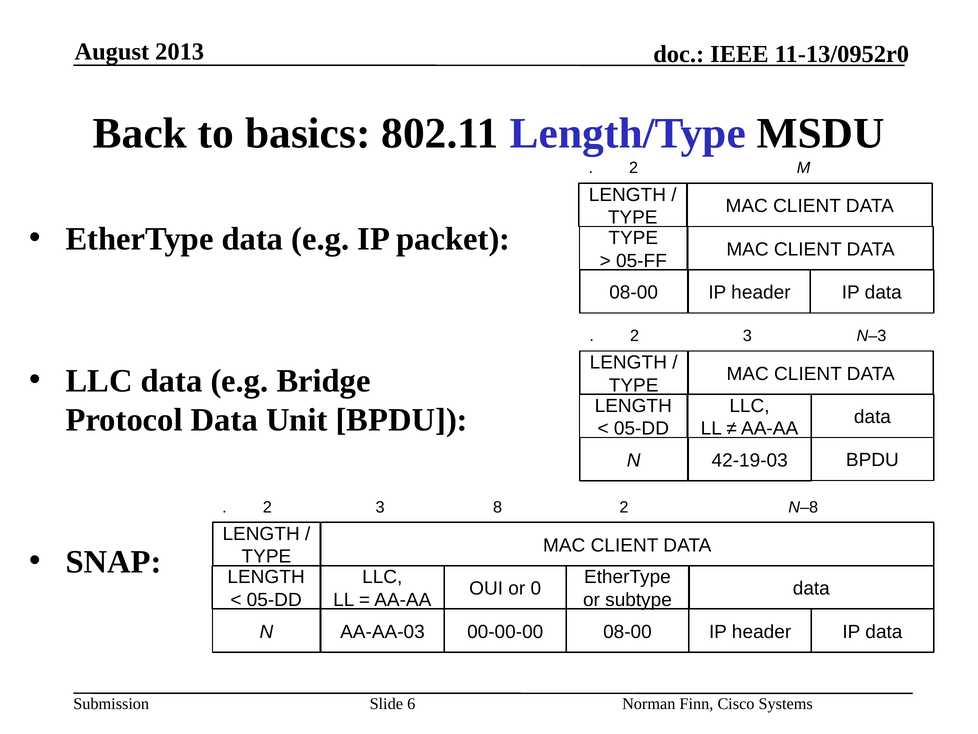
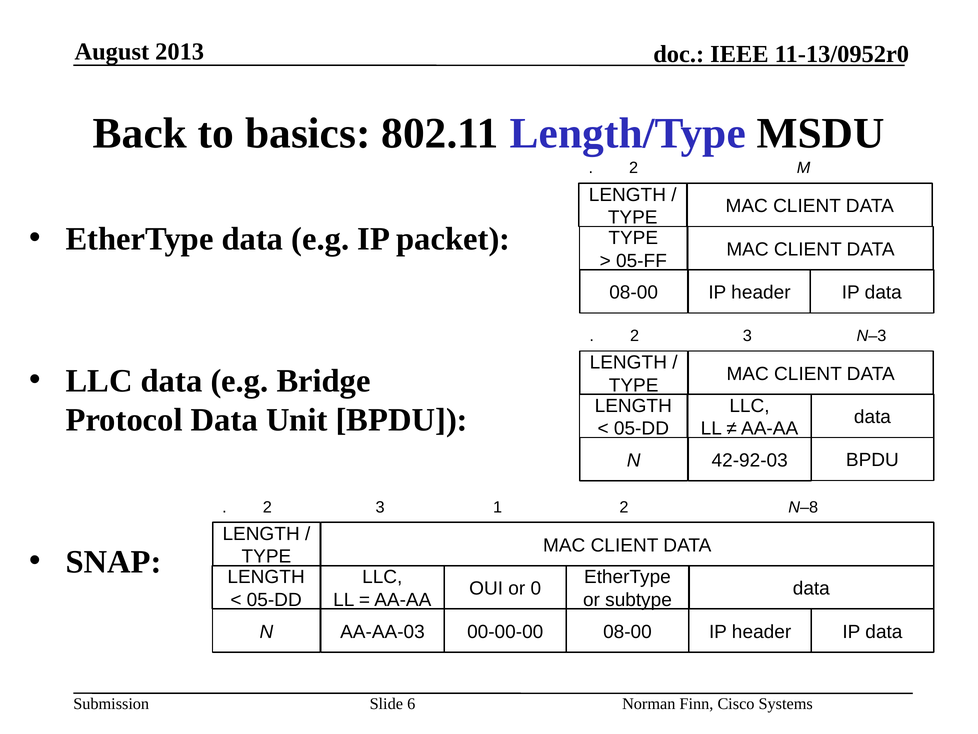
42-19-03: 42-19-03 -> 42-92-03 (750, 460)
8: 8 -> 1 (498, 507)
